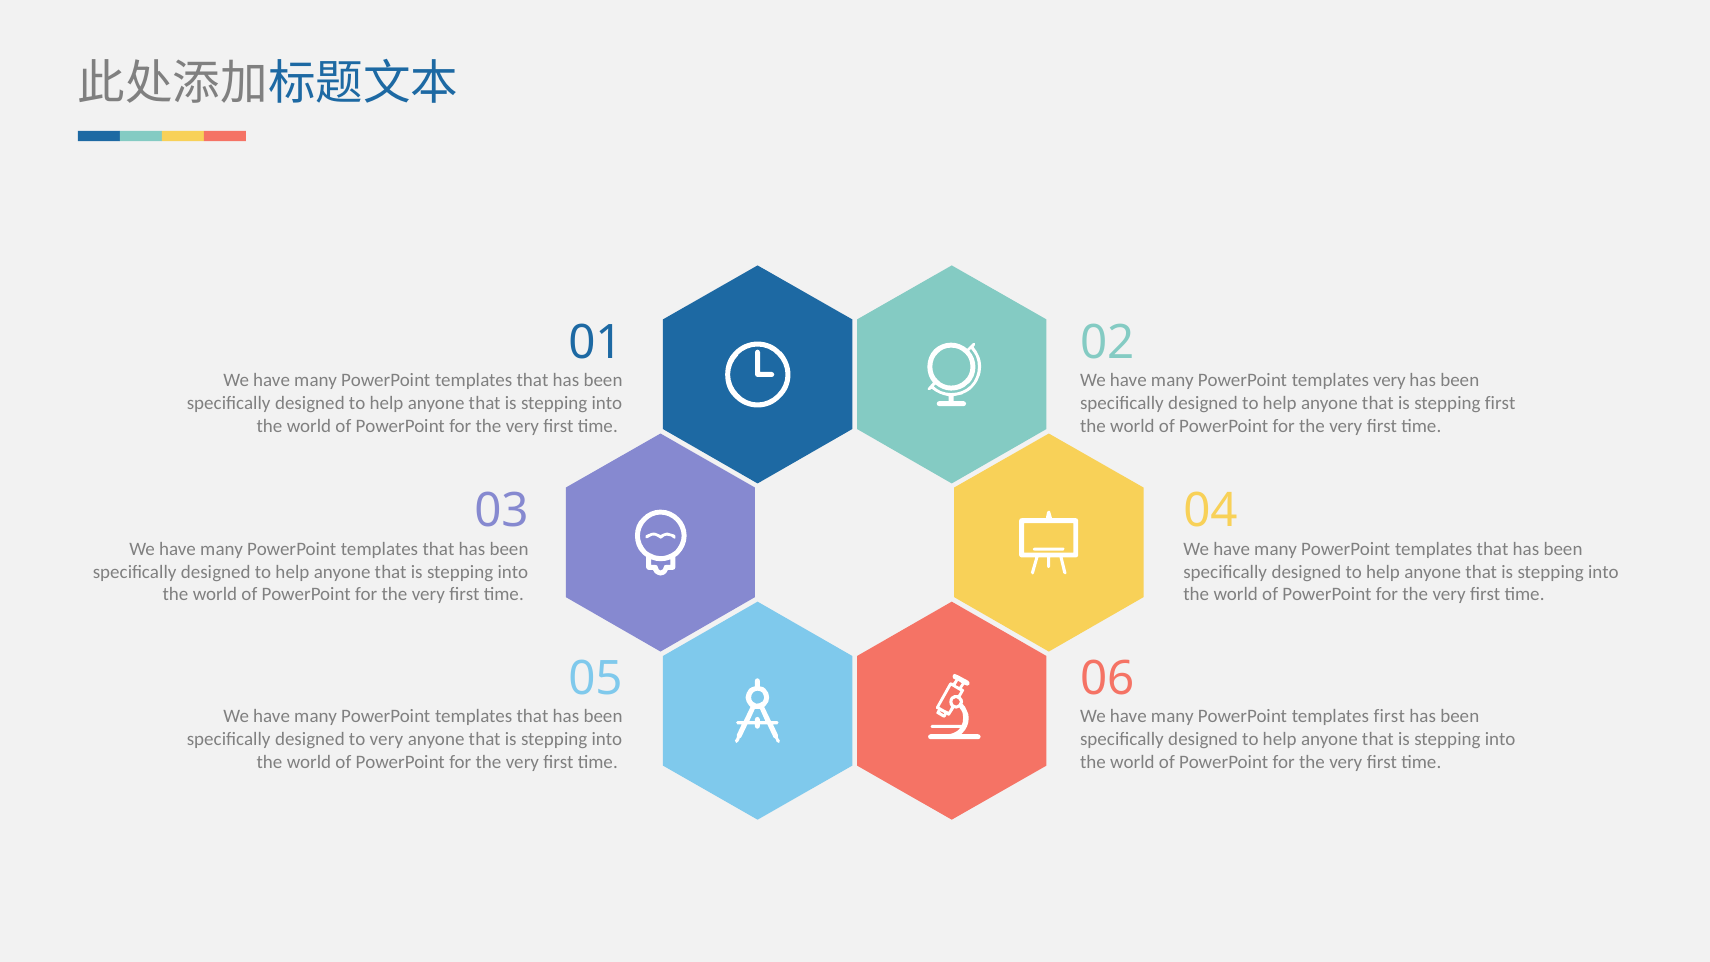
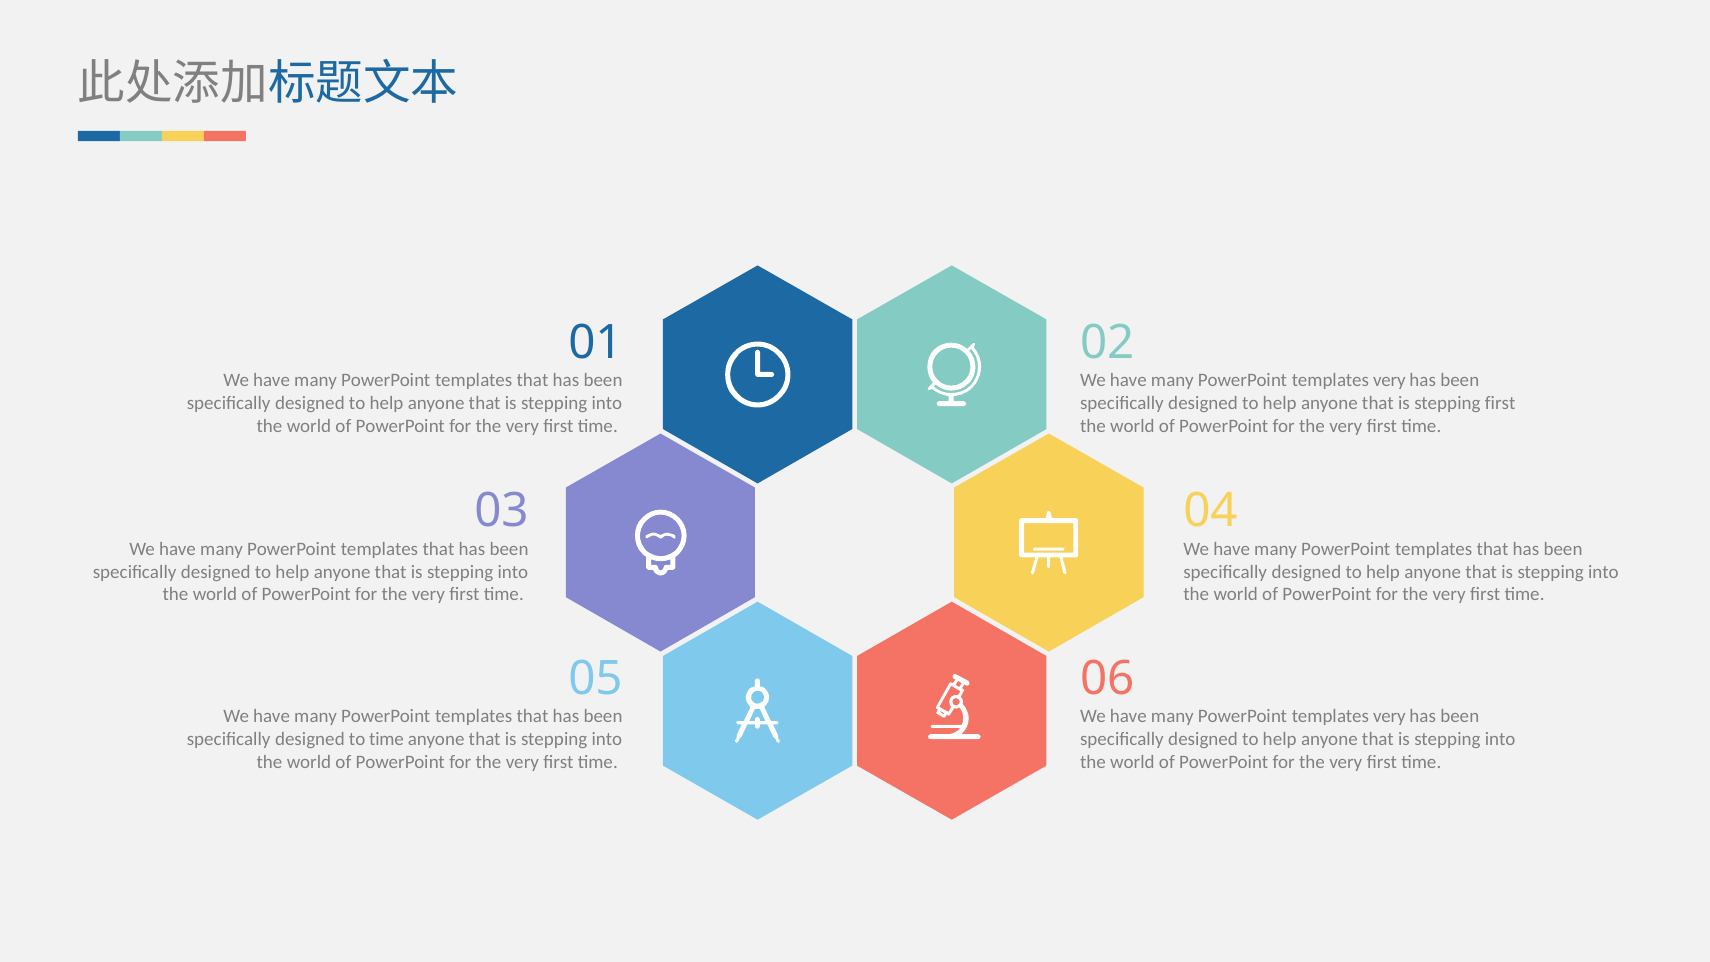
first: first -> very (1389, 717)
to very: very -> time (387, 739)
